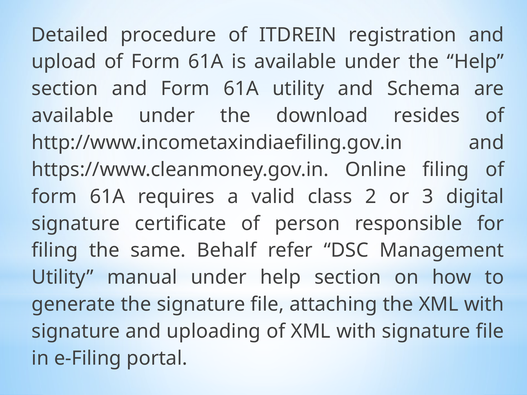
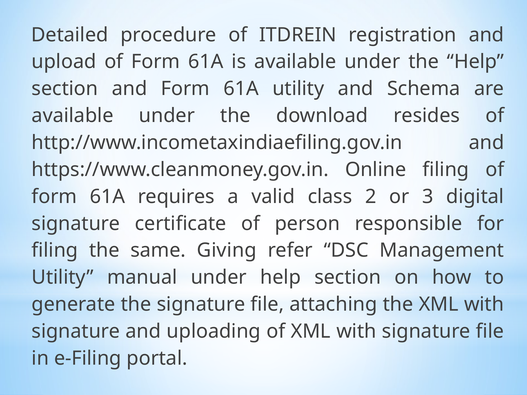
Behalf: Behalf -> Giving (227, 251)
